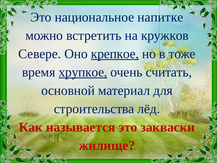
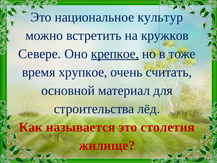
напитке: напитке -> культур (160, 17)
хрупкое underline: present -> none (83, 72)
закваски: закваски -> столетия (168, 127)
